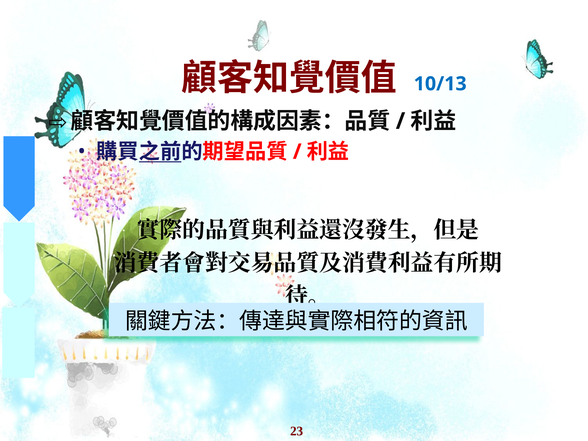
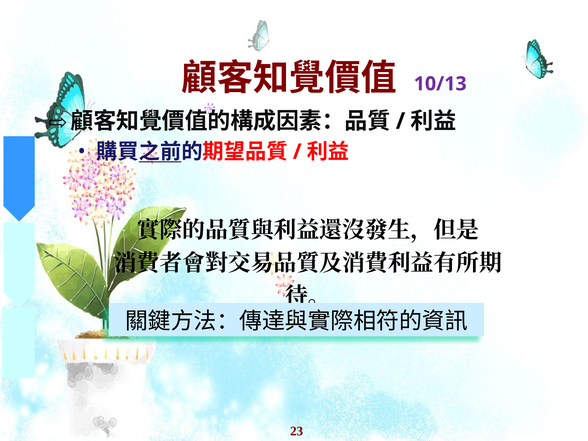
10/13 colour: blue -> purple (440, 84)
